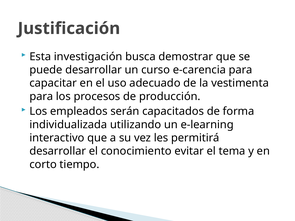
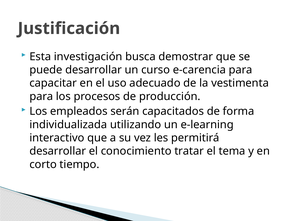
evitar: evitar -> tratar (189, 151)
